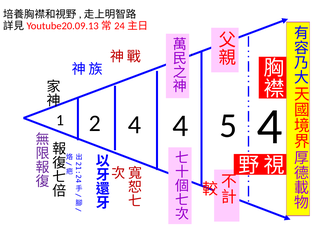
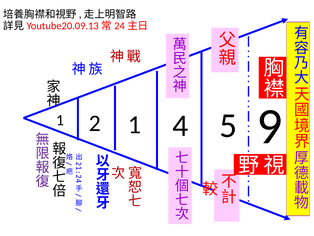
1 2 4: 4 -> 1 (135, 124)
5 4: 4 -> 9 (269, 126)
